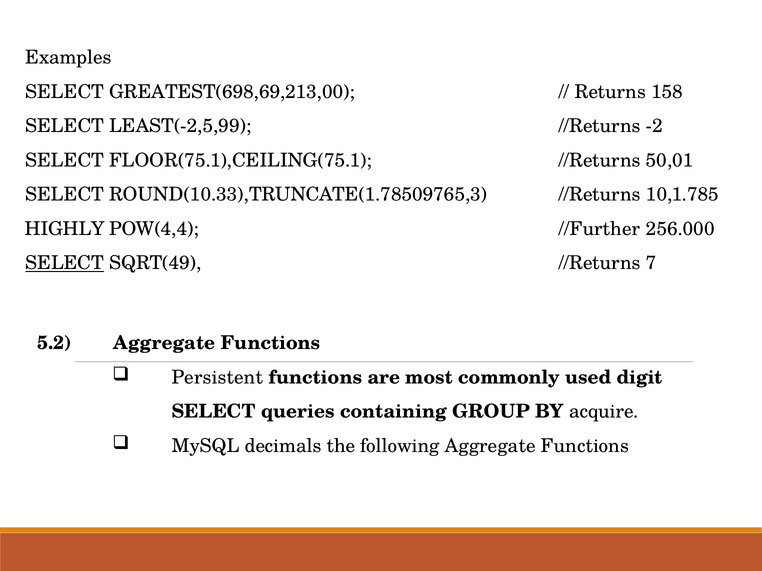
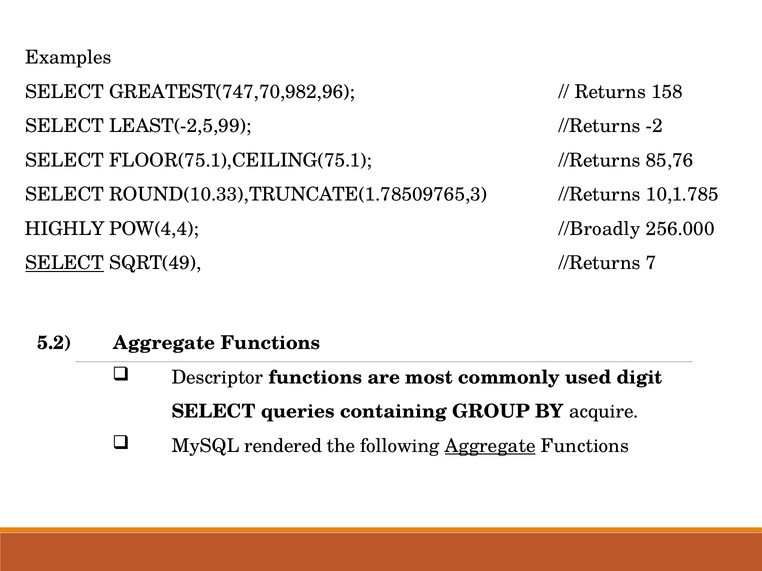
GREATEST(698,69,213,00: GREATEST(698,69,213,00 -> GREATEST(747,70,982,96 (232, 92)
50,01: 50,01 -> 85,76 (670, 161)
//Further: //Further -> //Broadly (600, 229)
Persistent: Persistent -> Descriptor (218, 378)
decimals: decimals -> rendered (283, 446)
Aggregate underline: none -> present (490, 446)
